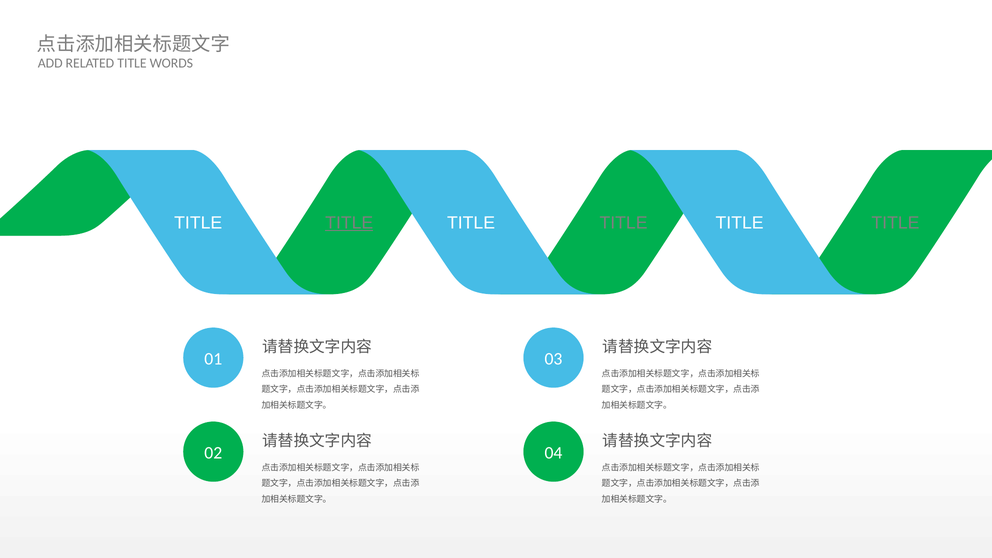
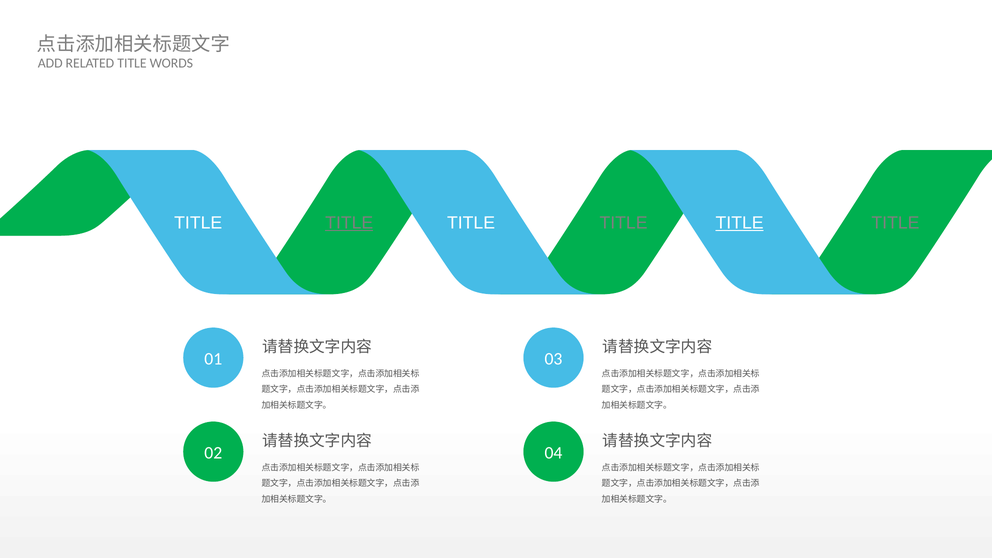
TITLE underline: none -> present (740, 223)
